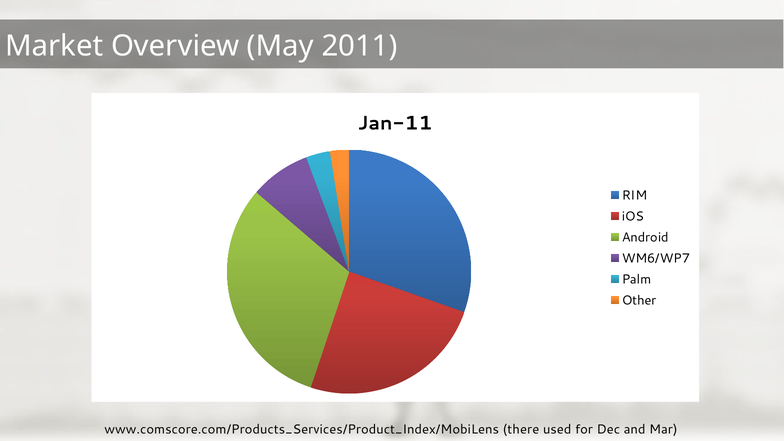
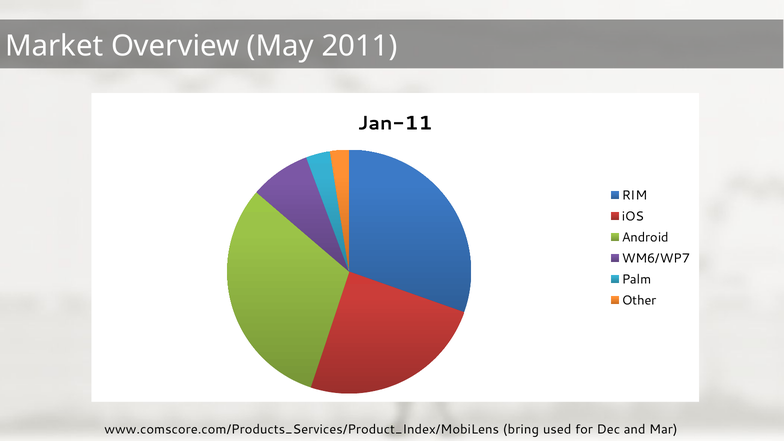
there: there -> bring (521, 430)
